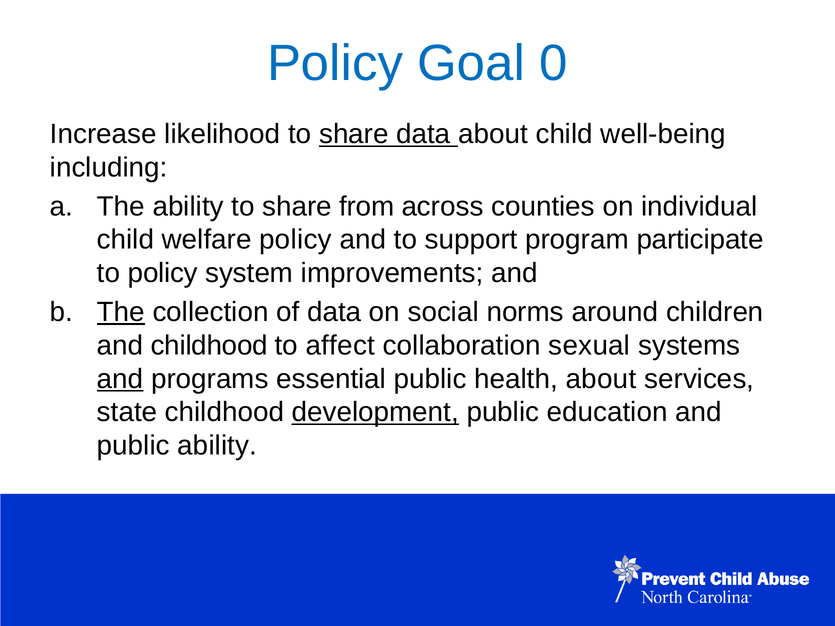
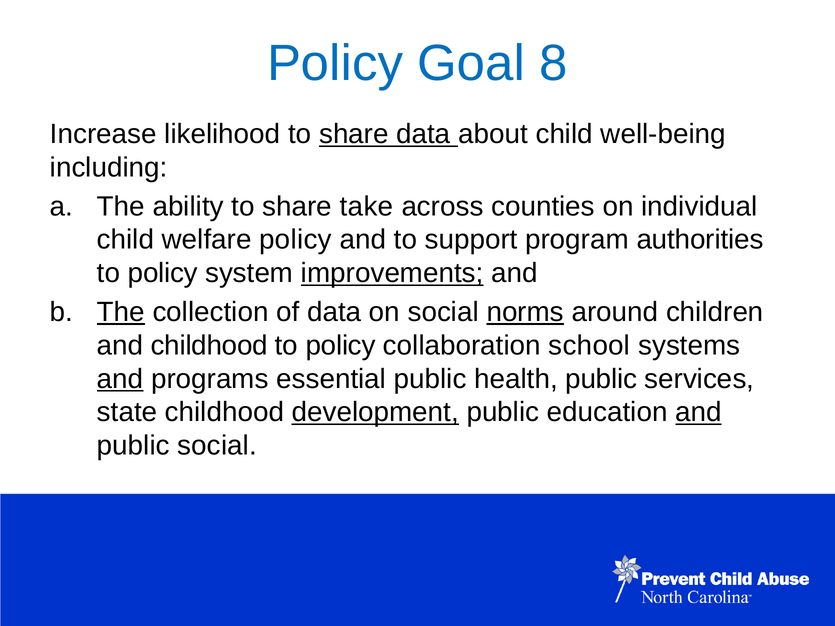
0: 0 -> 8 (553, 63)
from: from -> take (367, 206)
participate: participate -> authorities (700, 240)
improvements underline: none -> present (392, 273)
norms underline: none -> present (525, 312)
affect: affect -> policy (341, 346)
sexual: sexual -> school (589, 346)
health about: about -> public (601, 379)
and underline: none -> present (699, 412)
public ability: ability -> social (217, 446)
